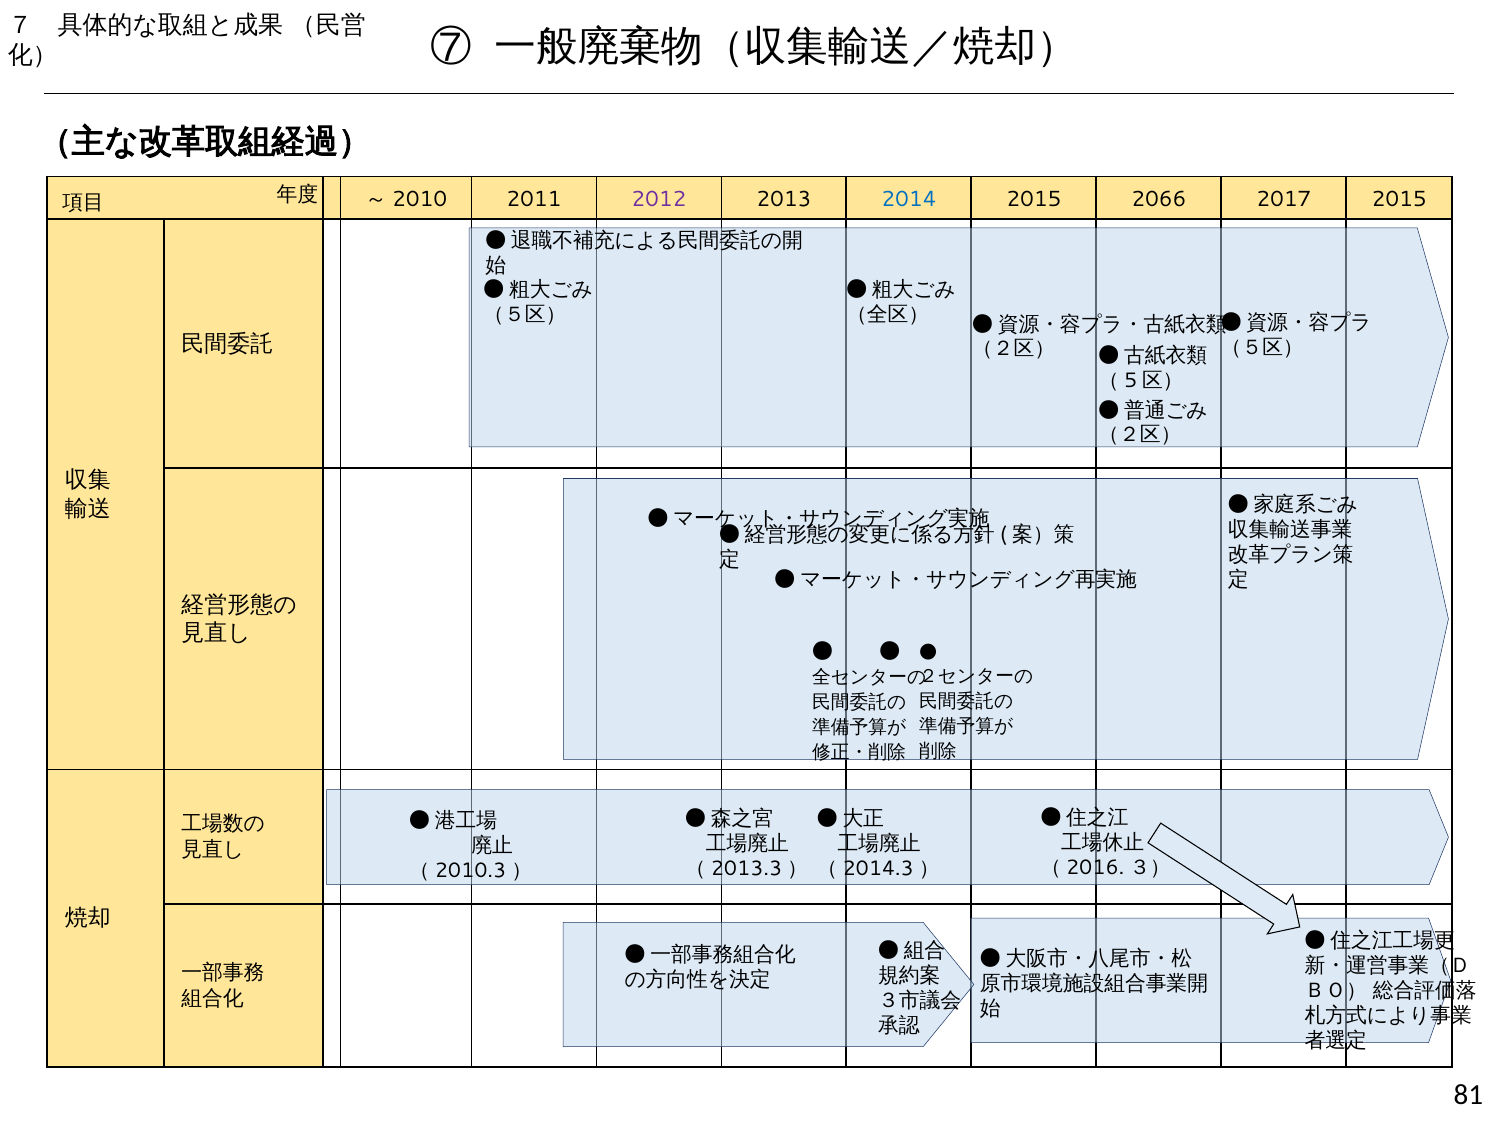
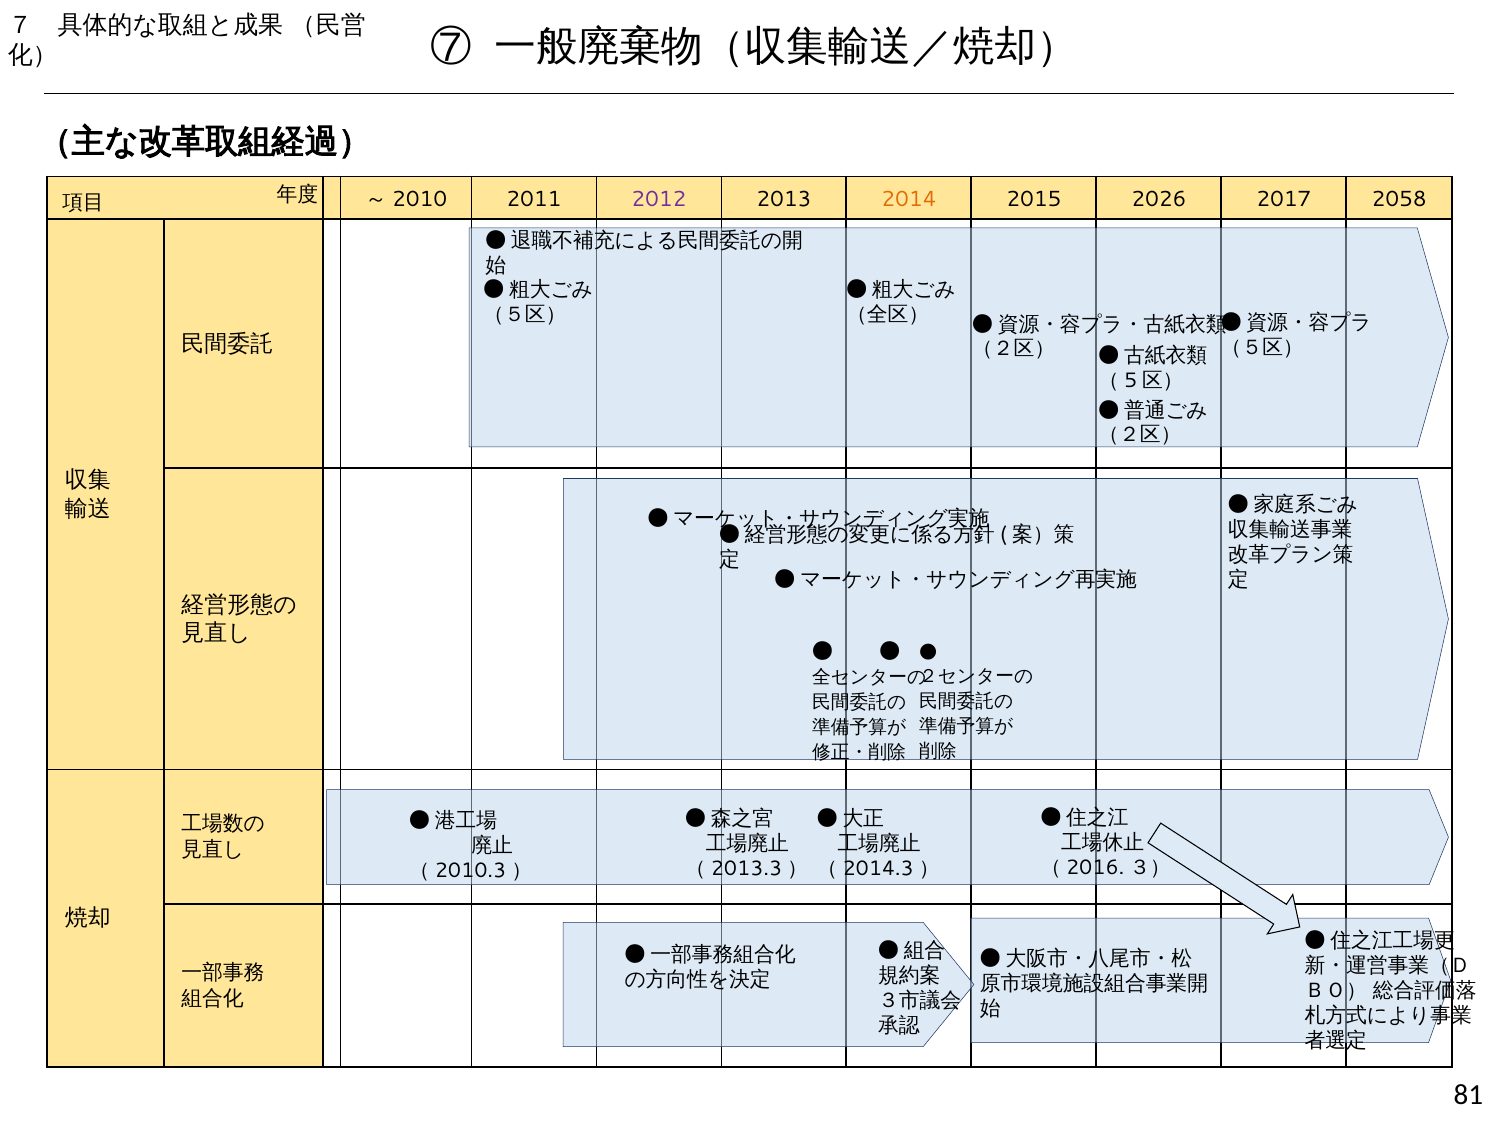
2014 colour: blue -> orange (909, 199)
2066: 2066 -> 2026 (1159, 199)
2017 2015: 2015 -> 2058 (1399, 199)
